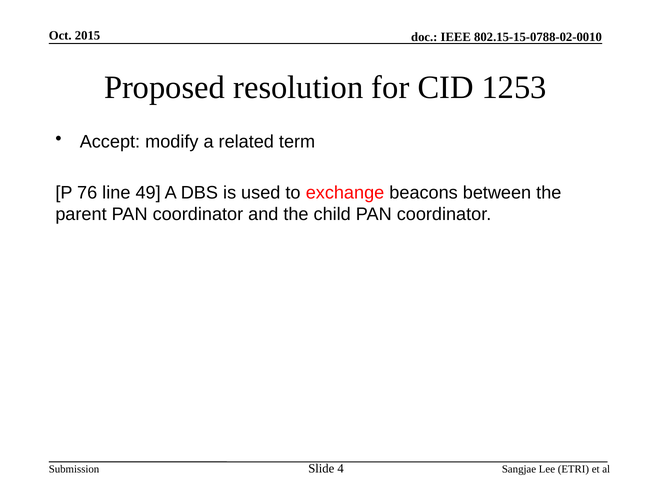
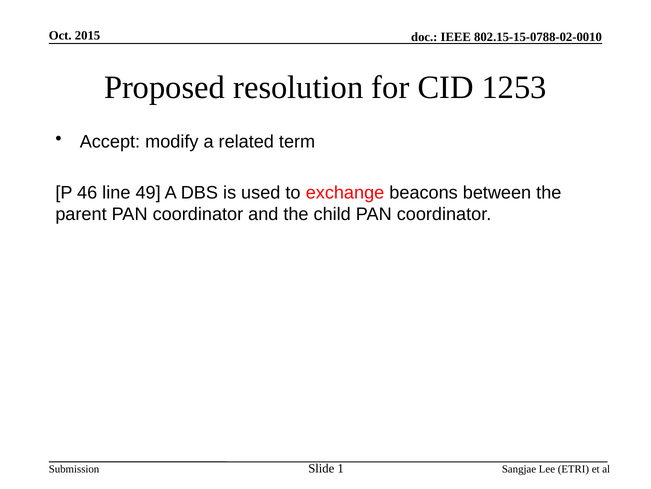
76: 76 -> 46 (87, 192)
4: 4 -> 1 (341, 468)
